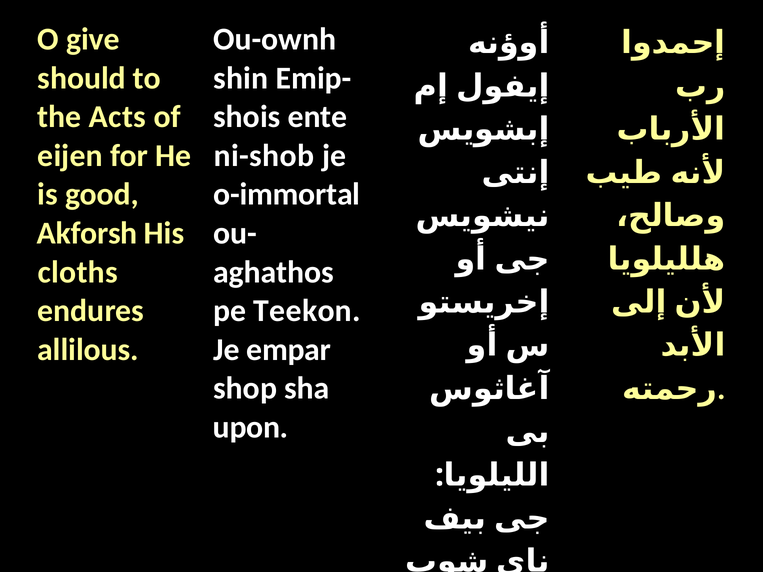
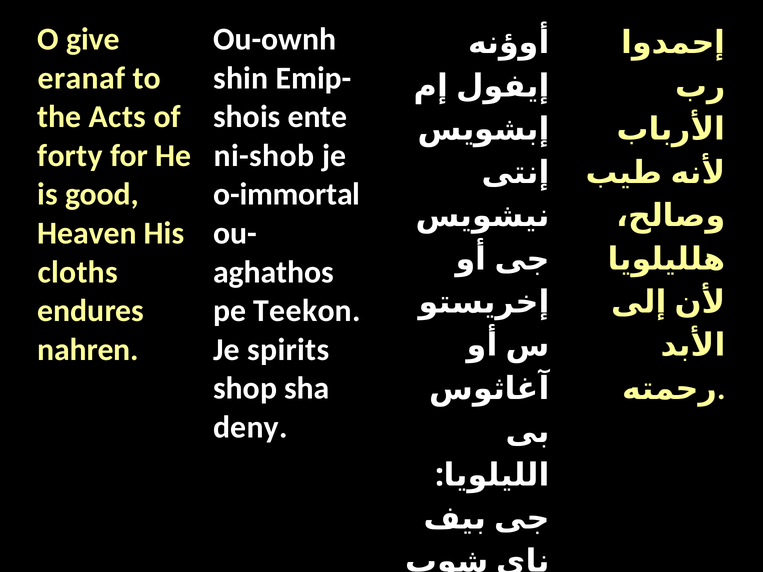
should: should -> eranaf (81, 78)
eijen: eijen -> forty (70, 156)
Akforsh: Akforsh -> Heaven (87, 233)
allilous: allilous -> nahren (88, 350)
empar: empar -> spirits (288, 350)
upon: upon -> deny (250, 427)
